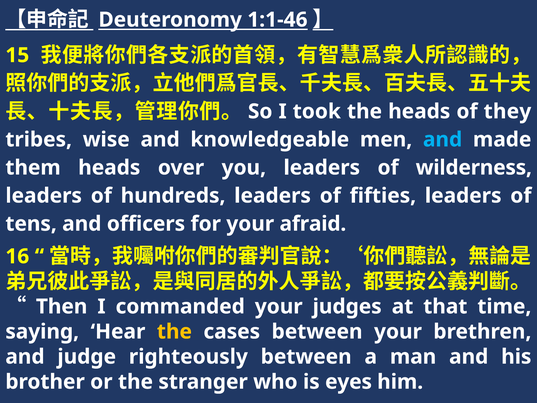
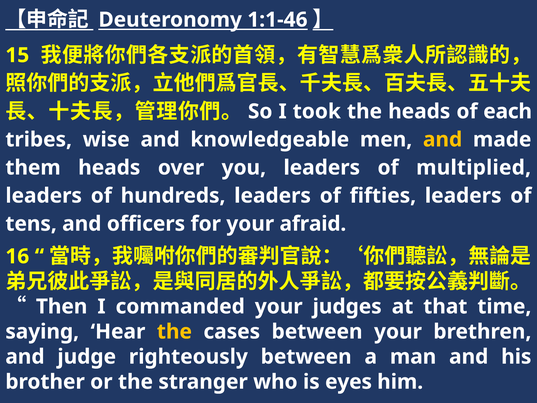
they: they -> each (508, 111)
and colour: light blue -> yellow (443, 139)
wilderness: wilderness -> multiplied (474, 168)
